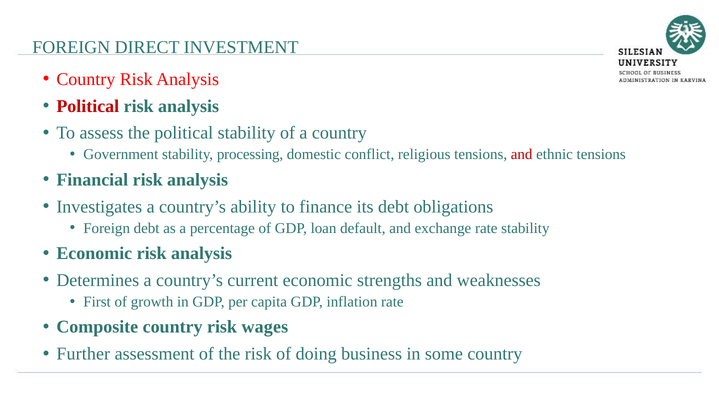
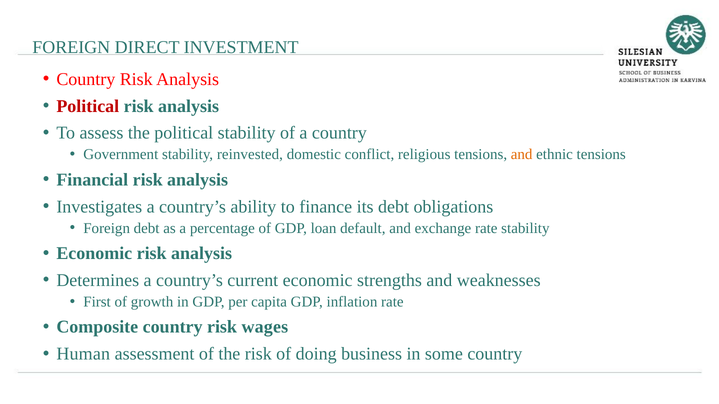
processing: processing -> reinvested (250, 155)
and colour: red -> orange (522, 155)
Further: Further -> Human (83, 354)
